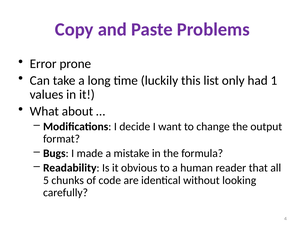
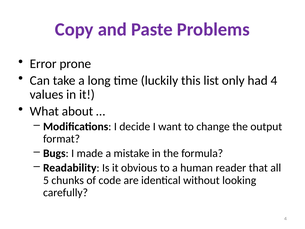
had 1: 1 -> 4 (274, 80)
